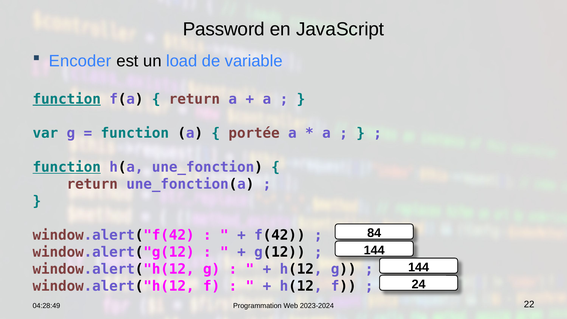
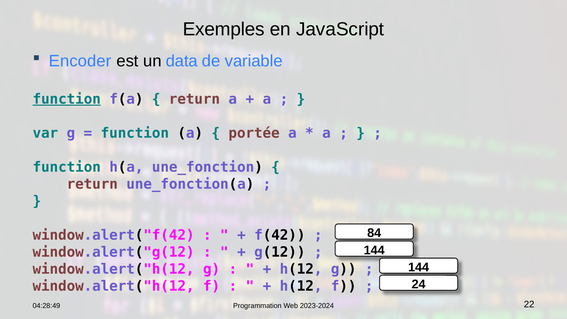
Password: Password -> Exemples (224, 29)
load: load -> data (182, 61)
function underline: present -> none (67, 167)
